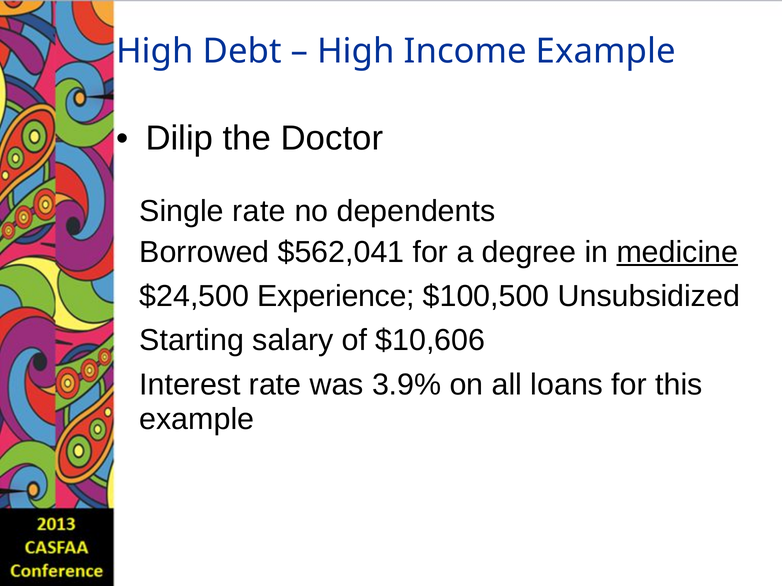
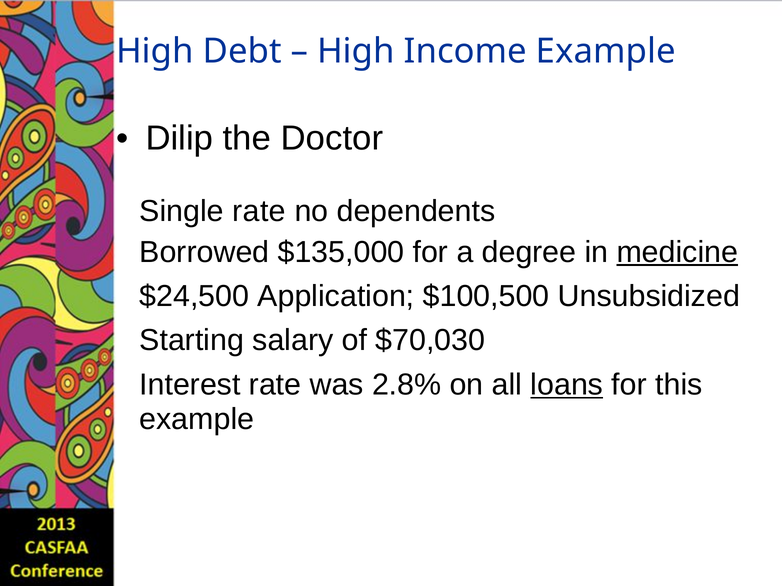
$562,041: $562,041 -> $135,000 (341, 252)
Experience: Experience -> Application (336, 296)
$10,606: $10,606 -> $70,030 (430, 341)
3.9%: 3.9% -> 2.8% (407, 385)
loans underline: none -> present (567, 385)
